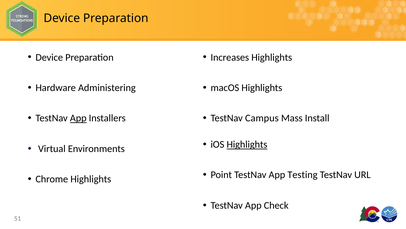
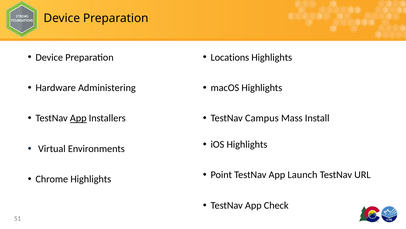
Increases: Increases -> Locations (230, 57)
Highlights underline: present -> none (247, 144)
Testing: Testing -> Launch (302, 174)
